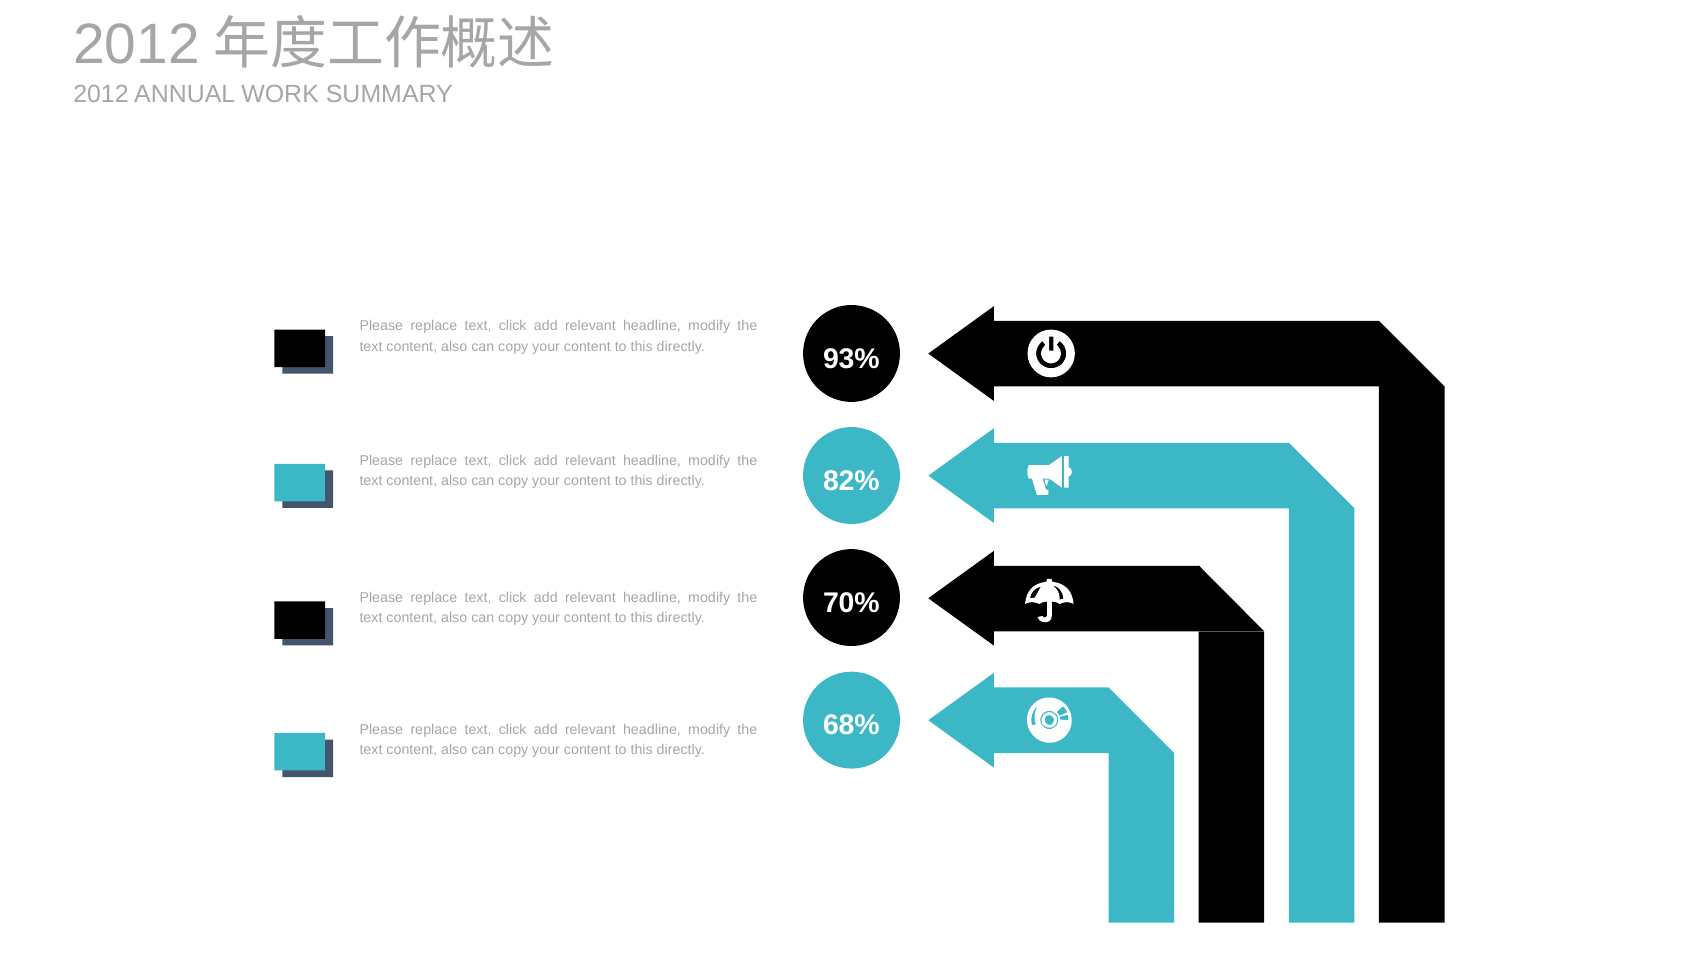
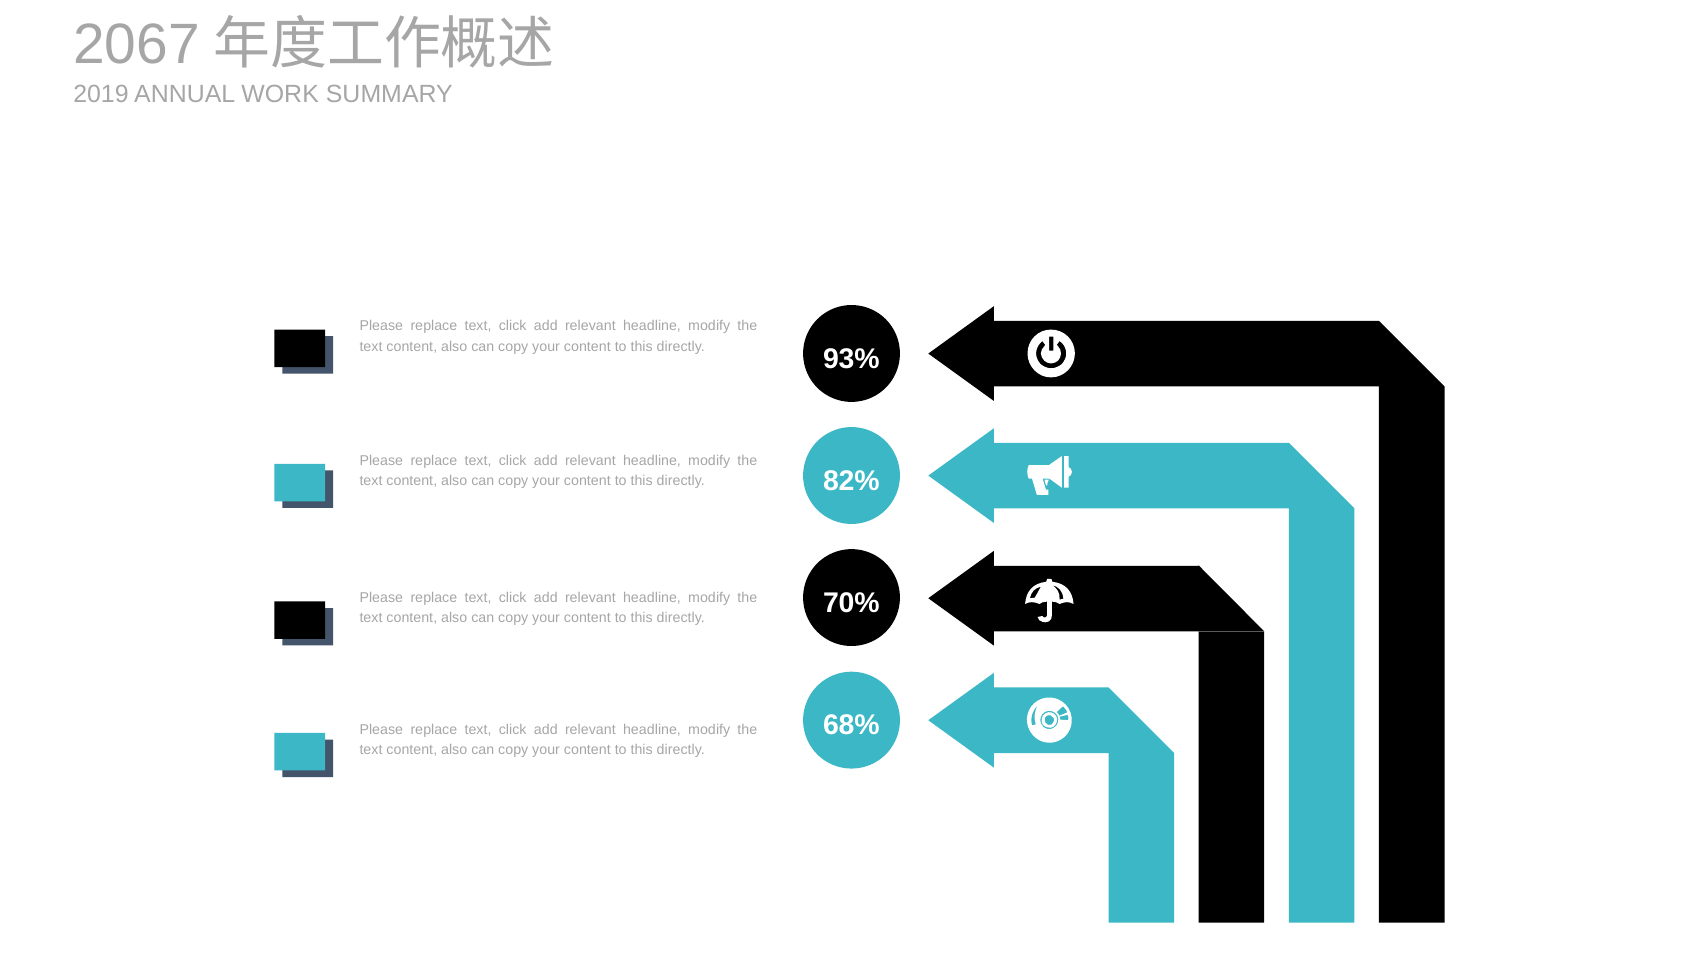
2012: 2012 -> 2067 (136, 45)
2012: 2012 -> 2019 (101, 95)
